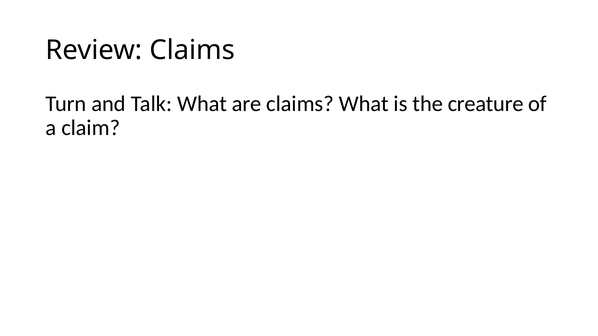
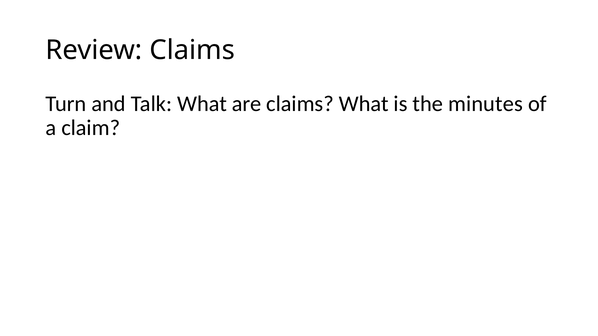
creature: creature -> minutes (485, 104)
